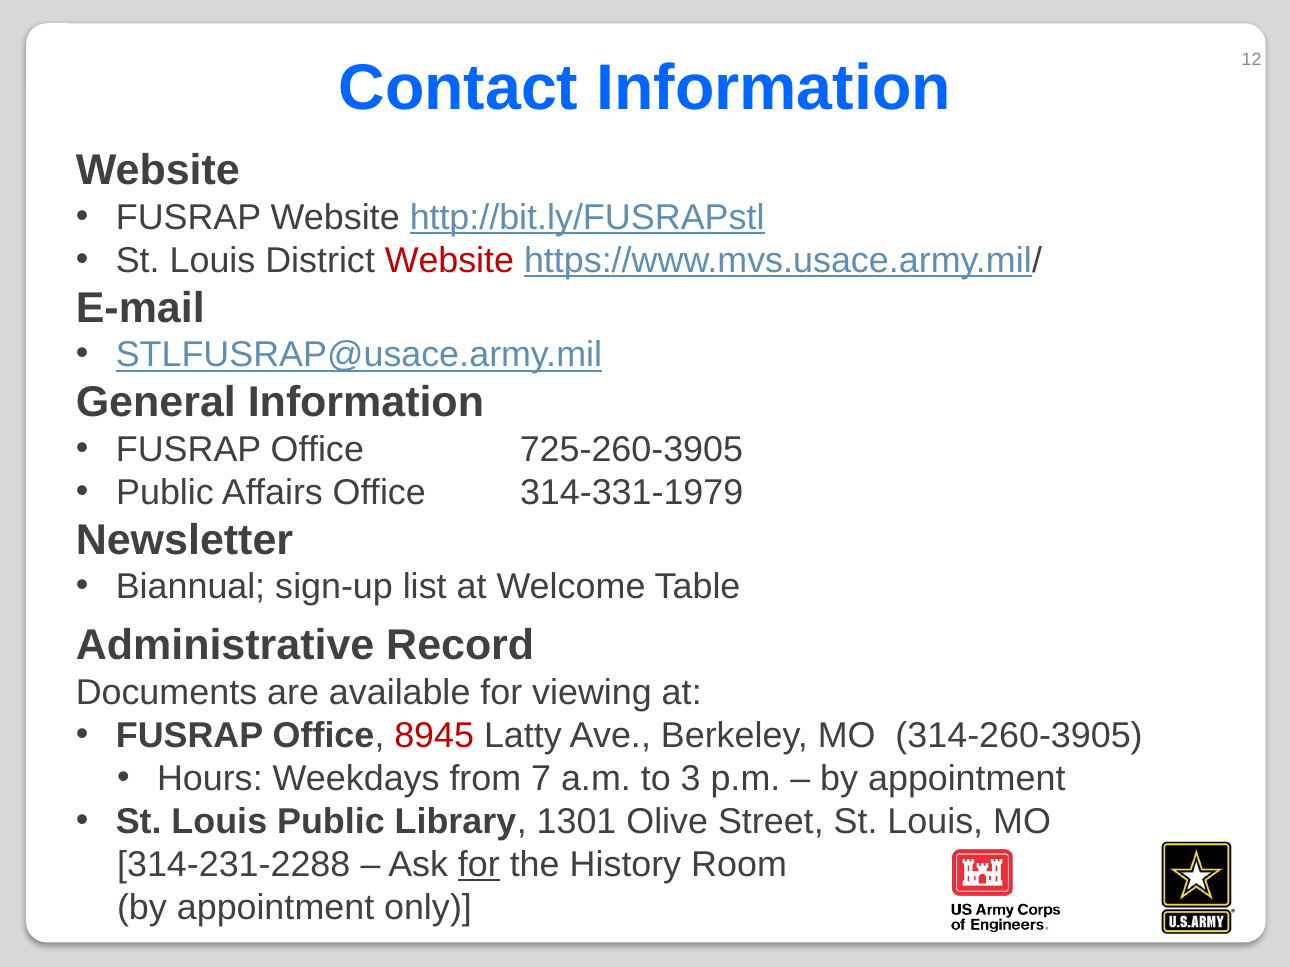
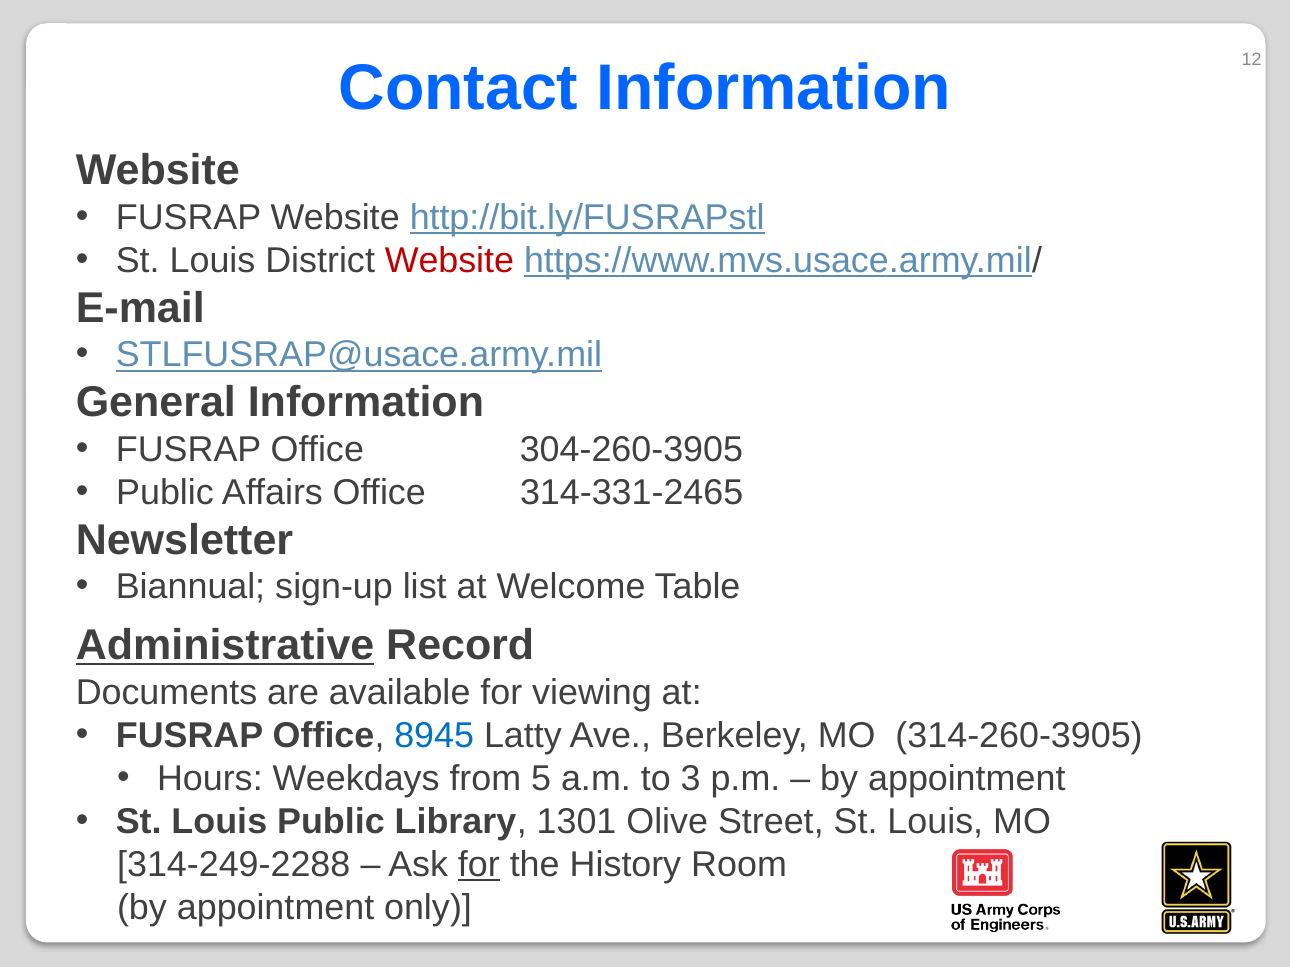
725-260-3905: 725-260-3905 -> 304-260-3905 (631, 450)
314-331-1979: 314-331-1979 -> 314-331-2465 (632, 493)
Administrative underline: none -> present (225, 646)
8945 colour: red -> blue (434, 736)
7: 7 -> 5 (541, 779)
314-231-2288: 314-231-2288 -> 314-249-2288 (234, 865)
